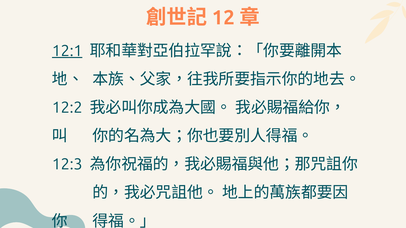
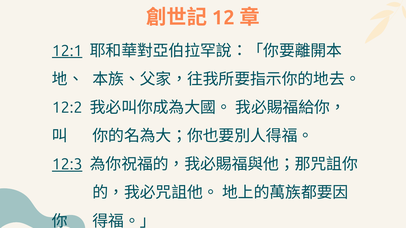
12:3 underline: none -> present (67, 165)
